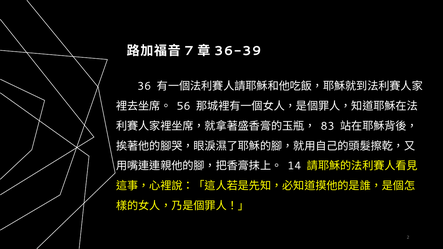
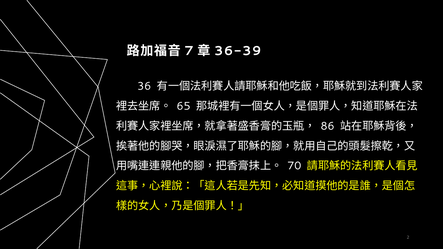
56: 56 -> 65 (184, 106)
83: 83 -> 86 (328, 126)
14: 14 -> 70 (294, 166)
